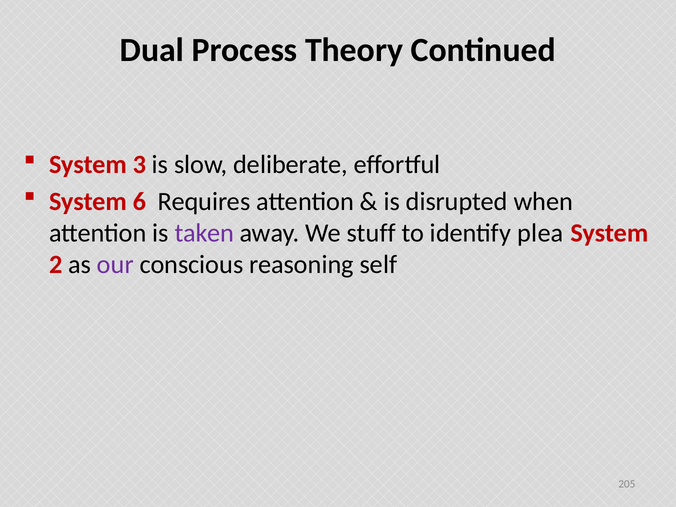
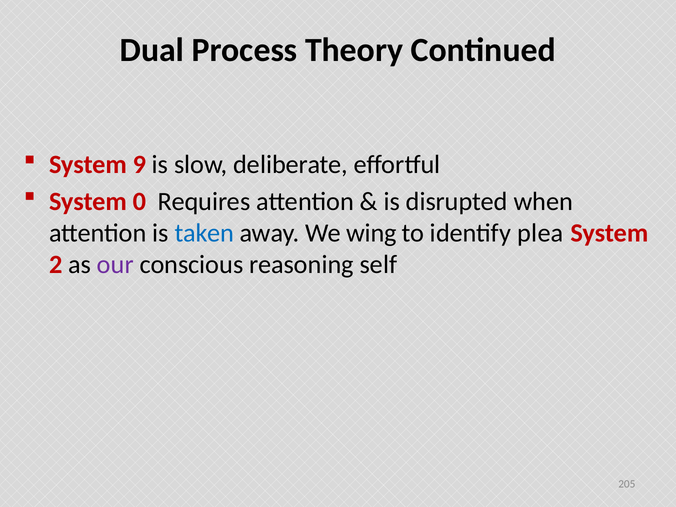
3: 3 -> 9 (139, 165)
6: 6 -> 0 (139, 201)
taken colour: purple -> blue (204, 233)
stuff: stuff -> wing (371, 233)
